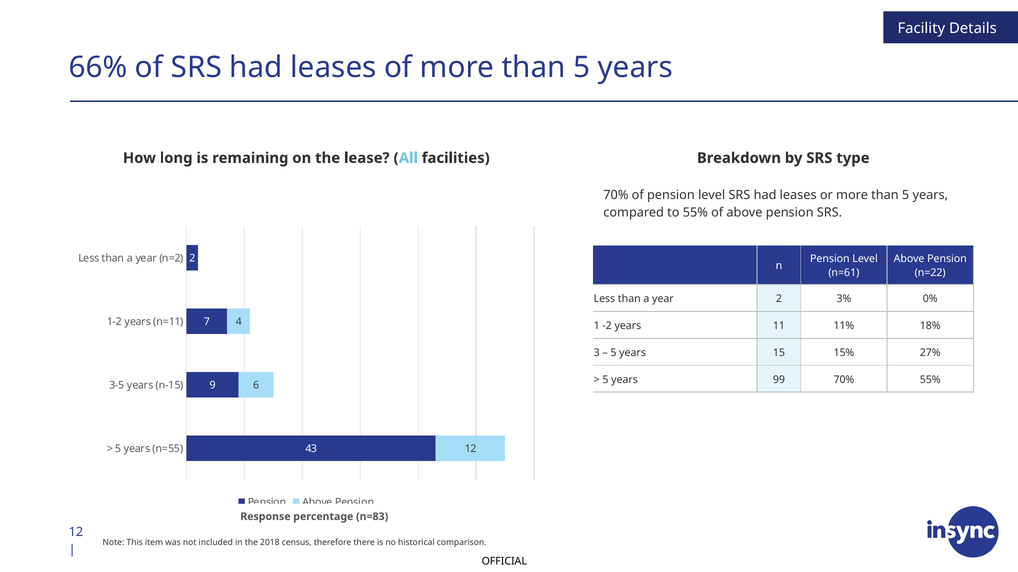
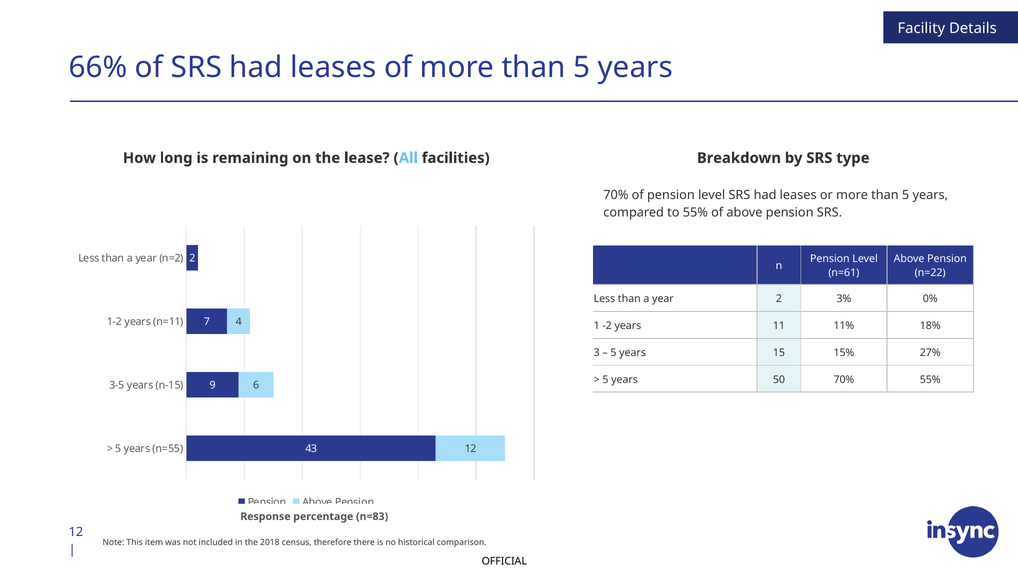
99: 99 -> 50 (779, 380)
